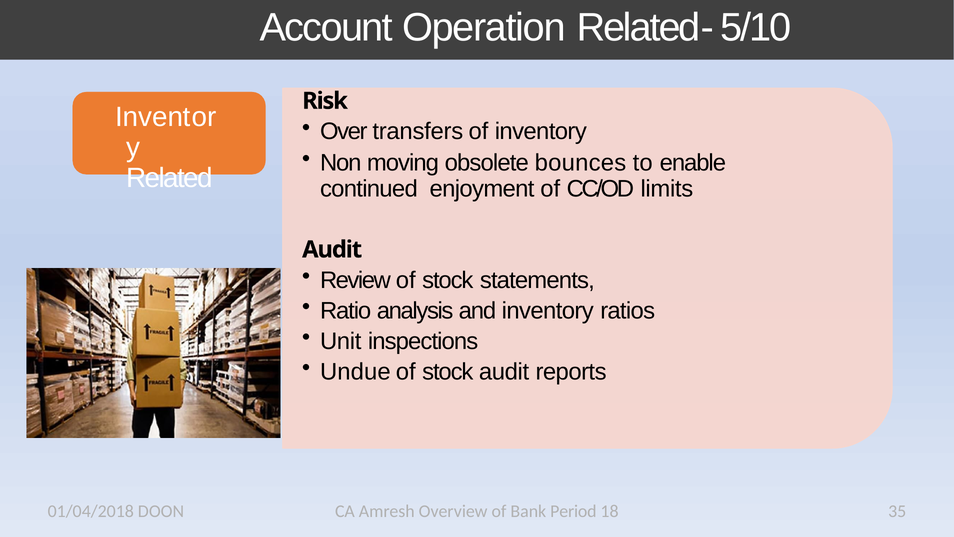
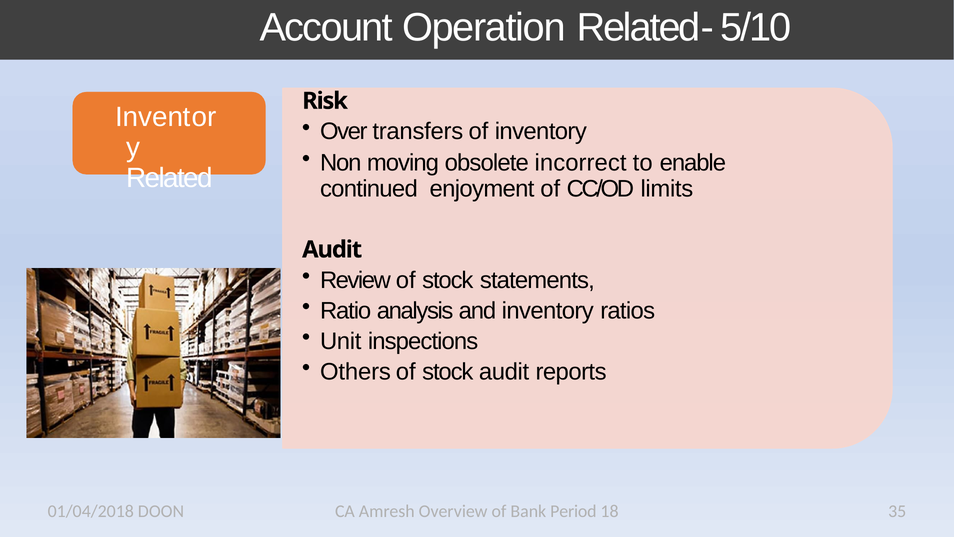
bounces: bounces -> incorrect (581, 163)
Undue: Undue -> Others (355, 372)
